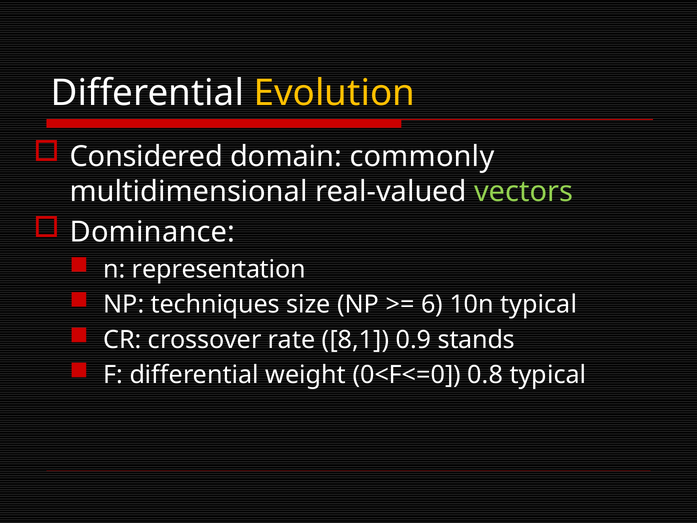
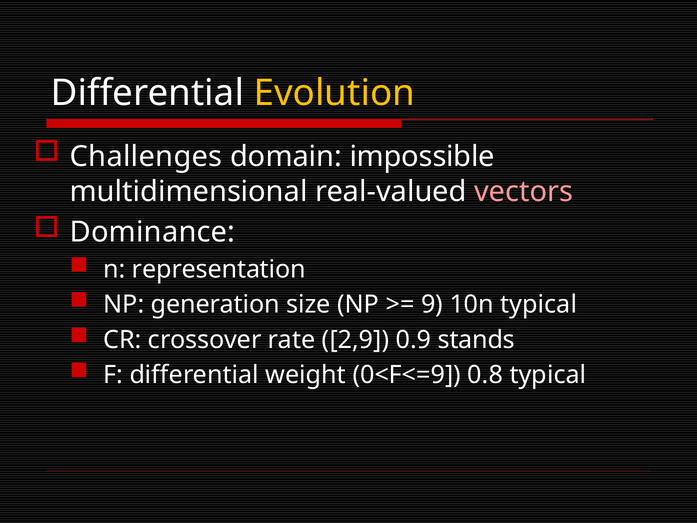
Considered: Considered -> Challenges (146, 157)
commonly: commonly -> impossible (422, 157)
vectors colour: light green -> pink (524, 191)
techniques: techniques -> generation (215, 305)
6: 6 -> 9 (432, 305)
8,1: 8,1 -> 2,9 (356, 340)
0<F<=0: 0<F<=0 -> 0<F<=9 (407, 375)
